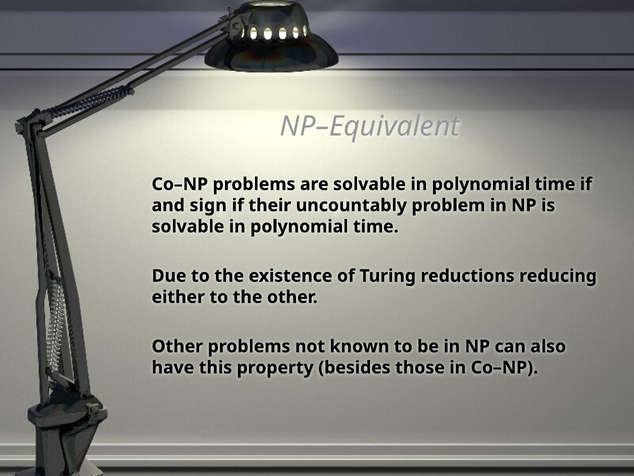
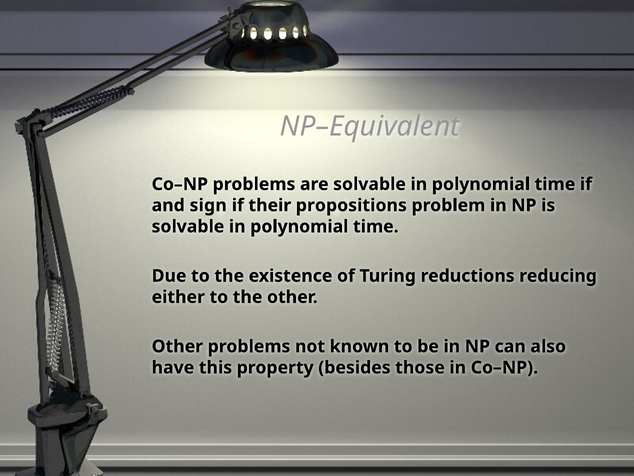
uncountably: uncountably -> propositions (351, 205)
